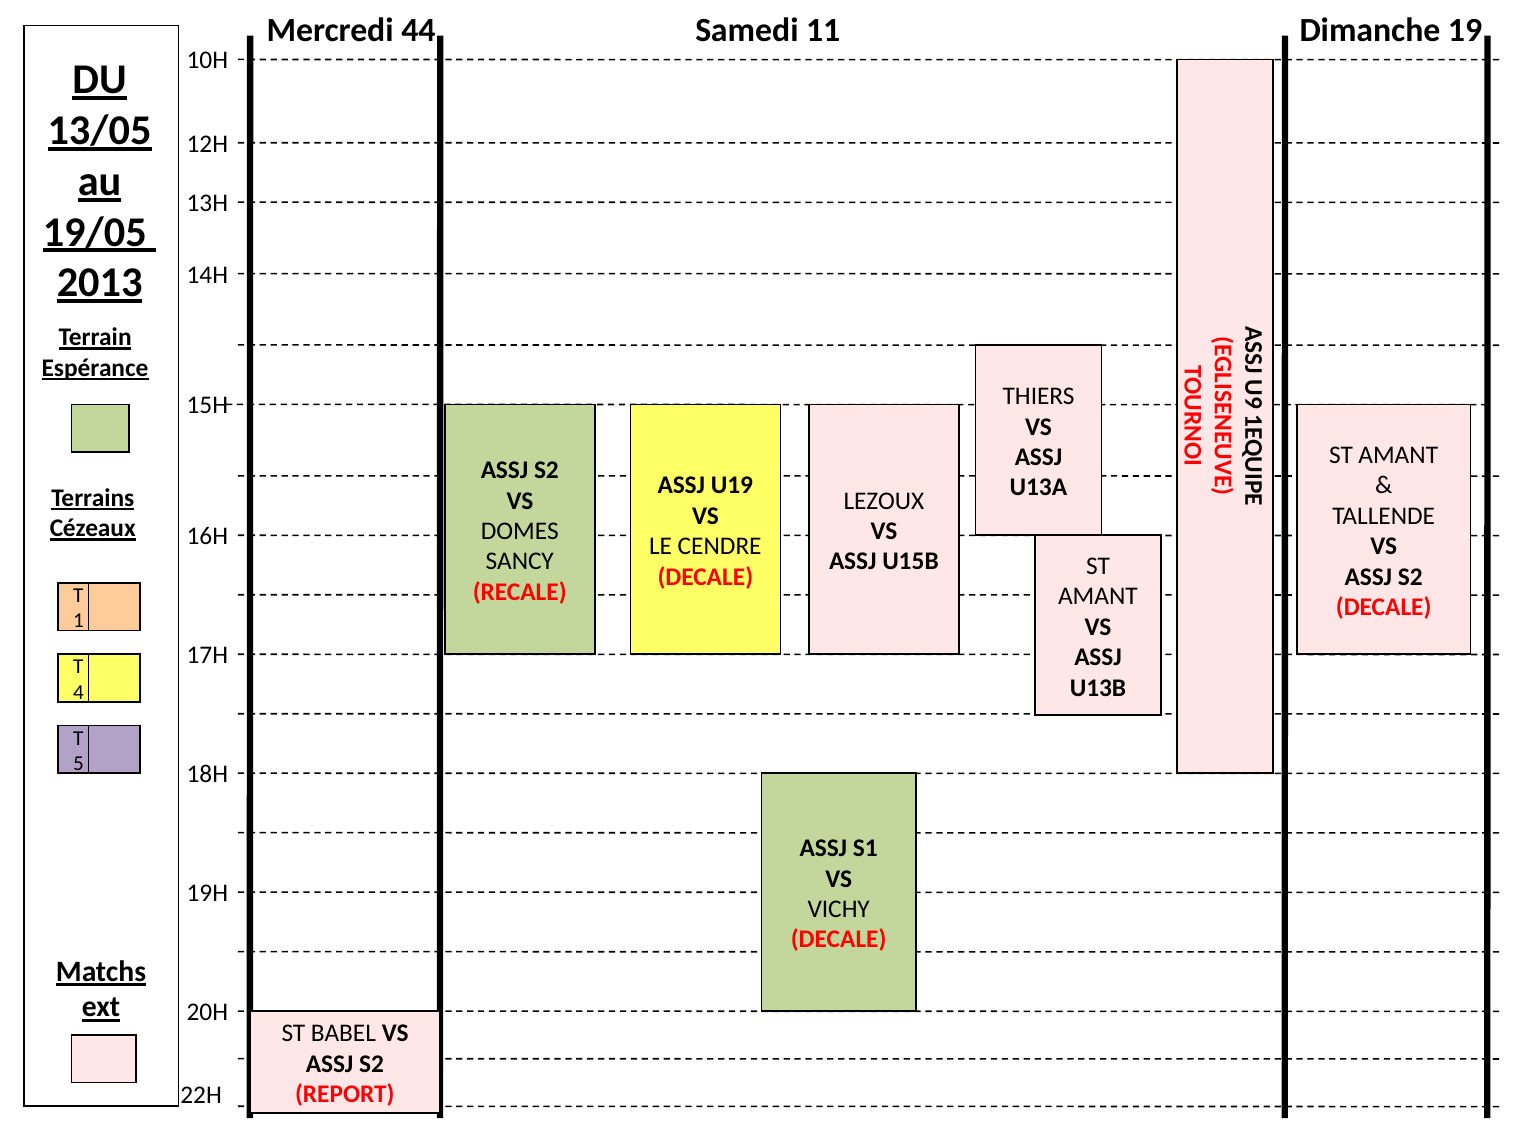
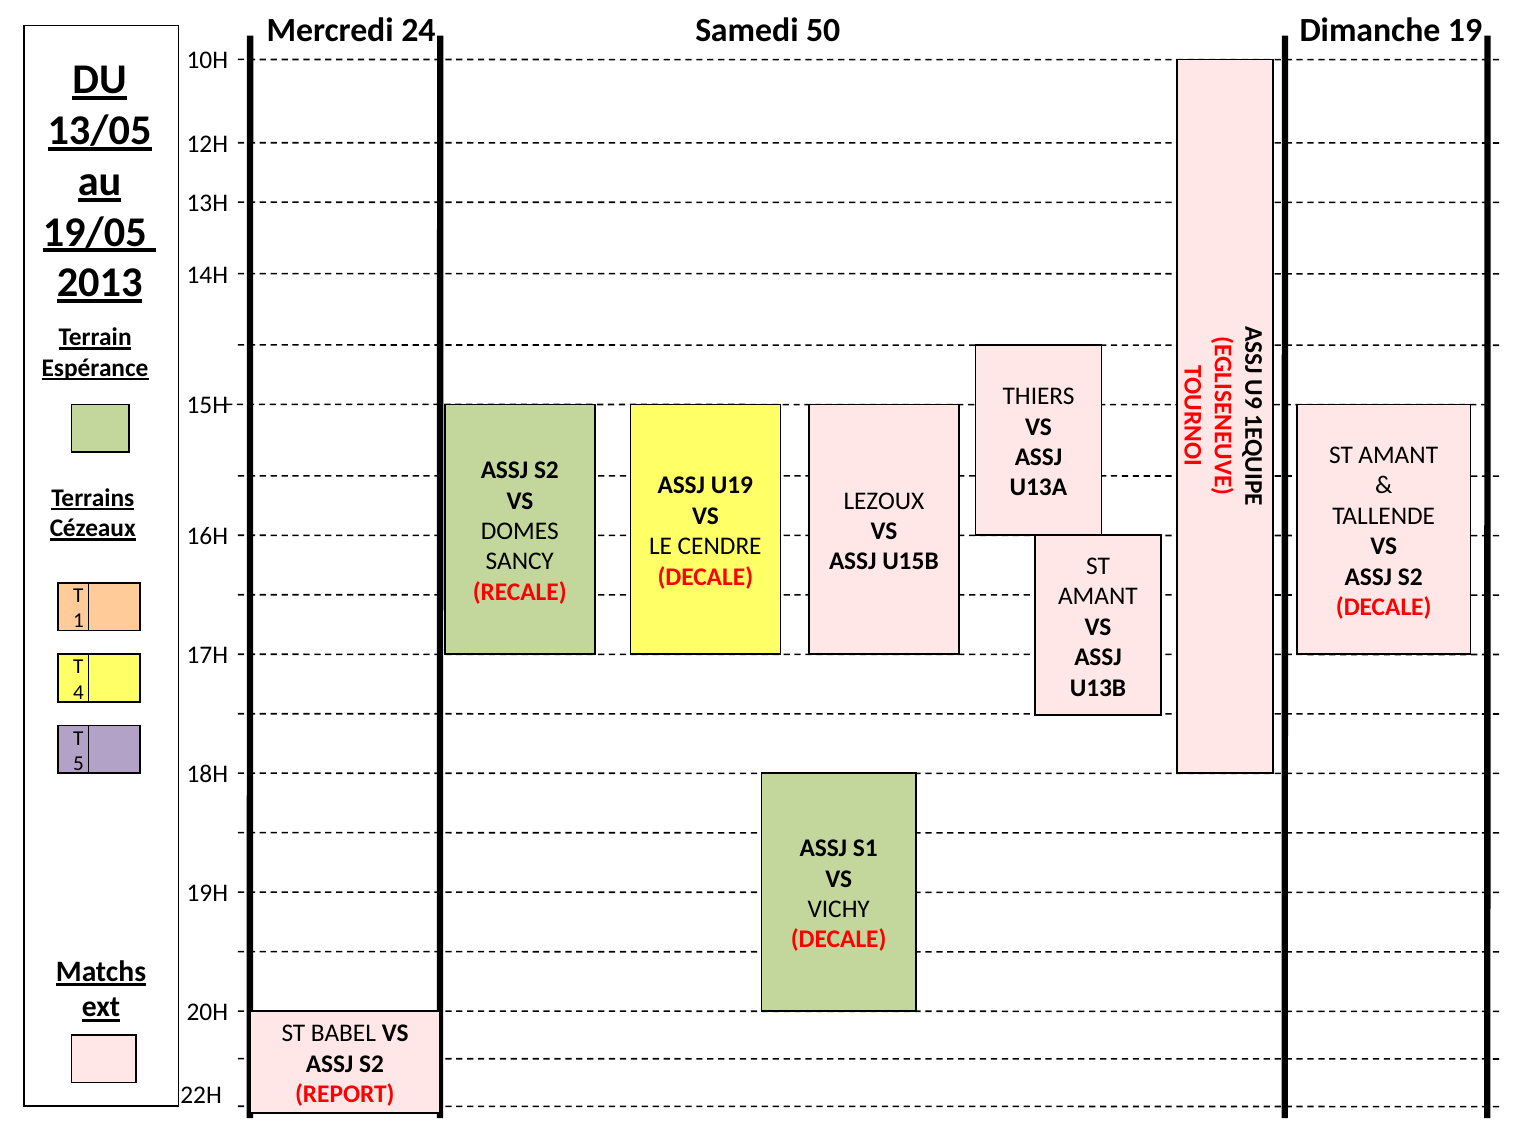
44: 44 -> 24 (418, 30)
11: 11 -> 50 (823, 31)
